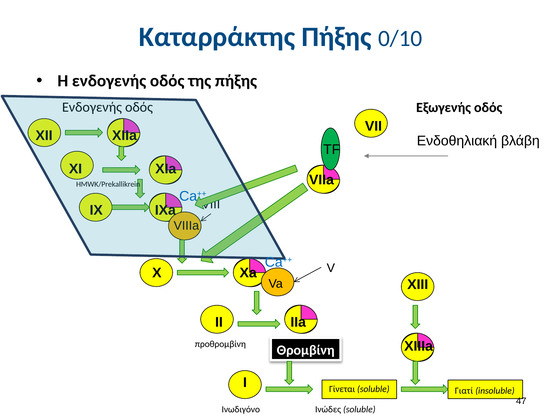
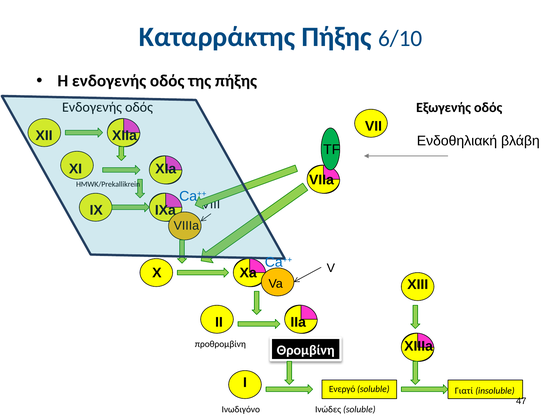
0/10: 0/10 -> 6/10 (400, 38)
Γίνεται: Γίνεται -> Ενεργό (342, 389)
